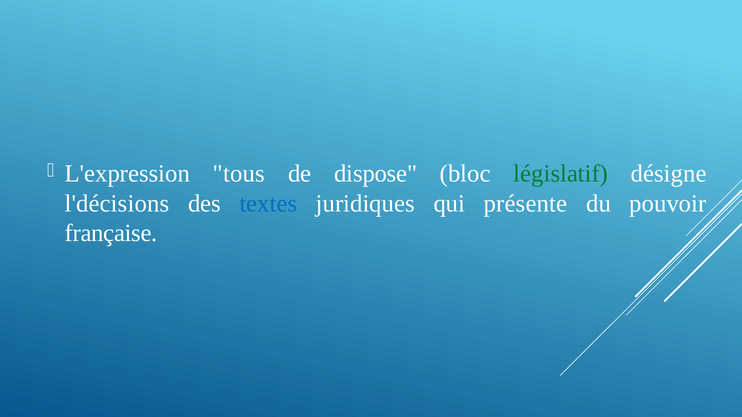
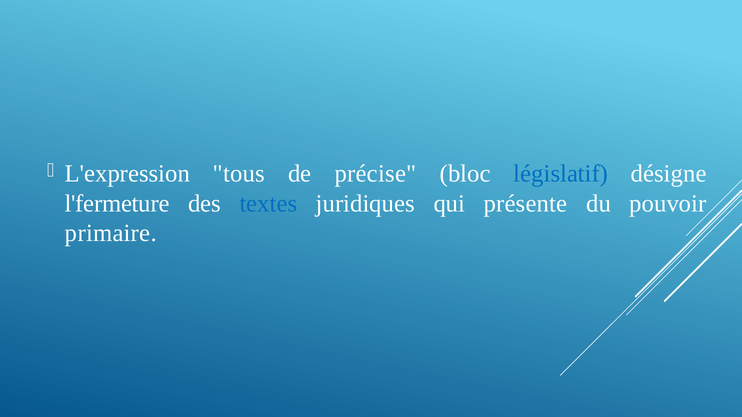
dispose: dispose -> précise (376, 174)
législatif colour: green -> blue (561, 174)
l'décisions: l'décisions -> l'fermeture (117, 204)
française: française -> primaire (111, 233)
